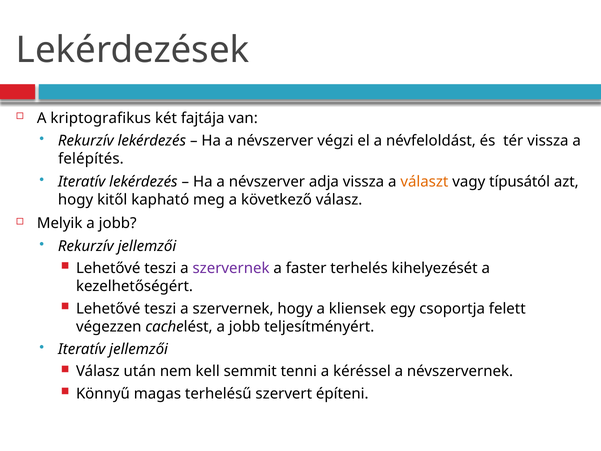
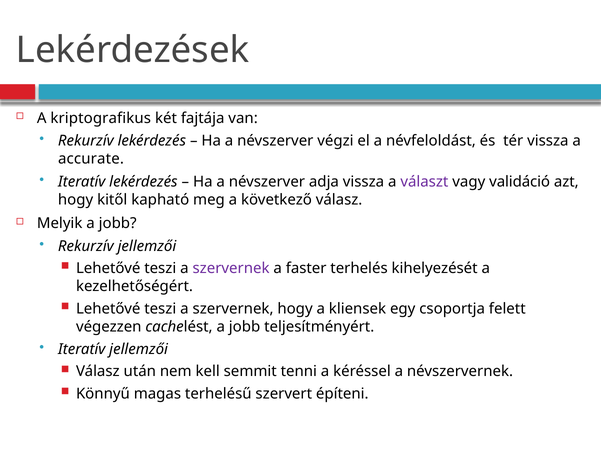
felépítés: felépítés -> accurate (91, 159)
választ colour: orange -> purple (424, 181)
típusától: típusától -> validáció (520, 181)
